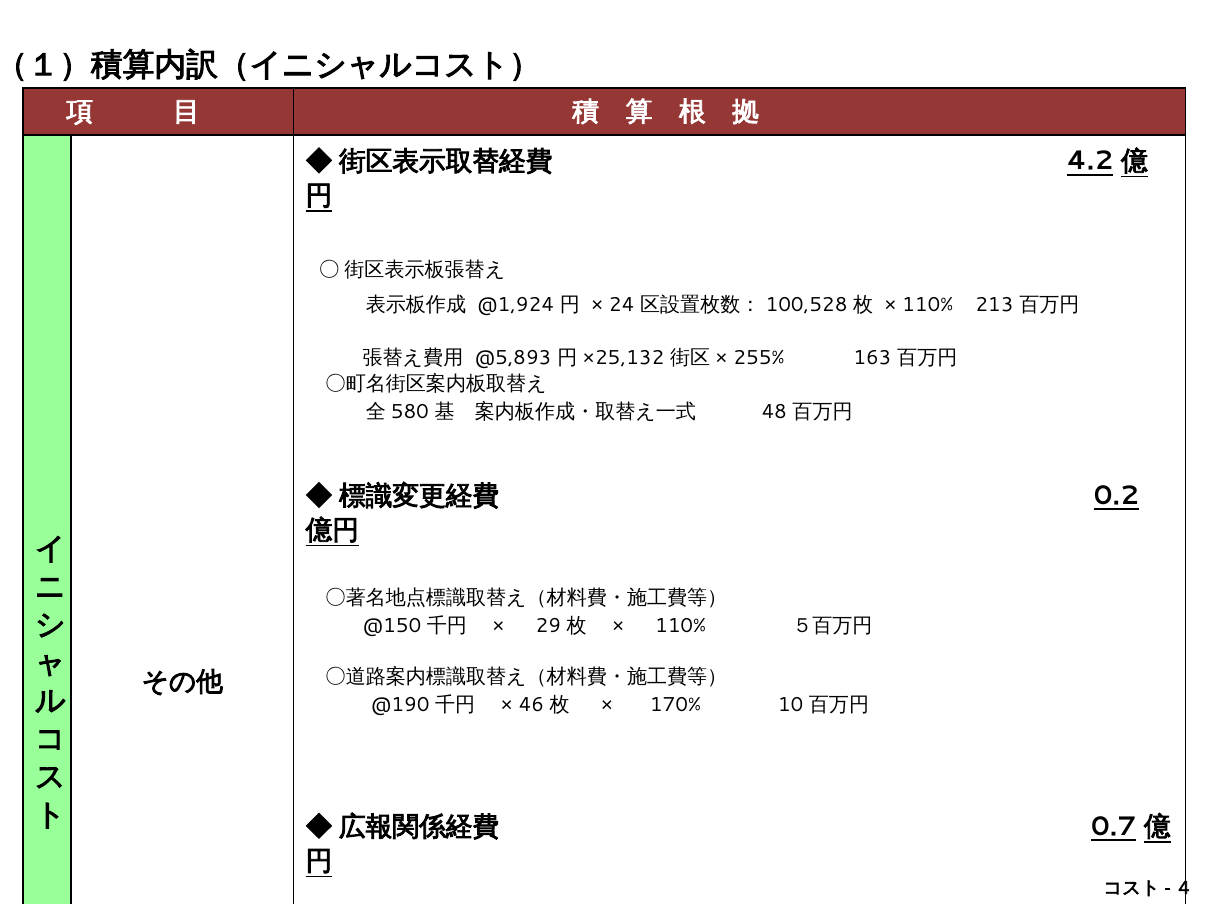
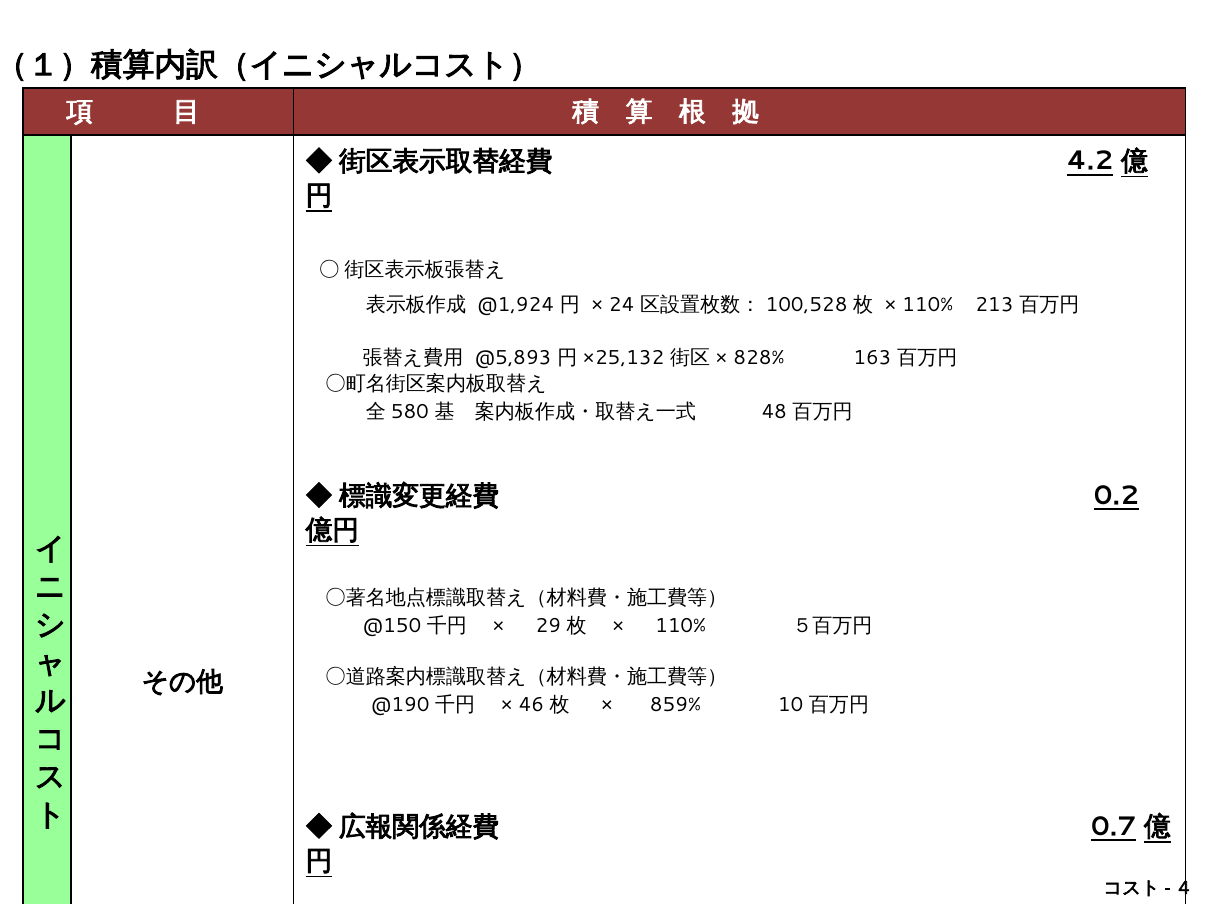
255%: 255% -> 828% (759, 358)
170%: 170% -> 859% (675, 705)
